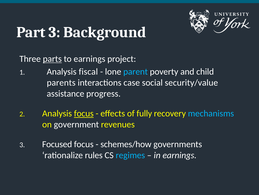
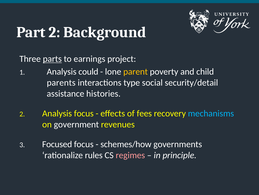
Part 3: 3 -> 2 (54, 32)
fiscal: fiscal -> could (88, 71)
parent colour: light blue -> yellow (136, 71)
case: case -> type (132, 82)
security/value: security/value -> security/detail (191, 82)
progress: progress -> histories (103, 93)
focus underline: present -> none (84, 113)
fully: fully -> fees (144, 113)
regimes colour: light blue -> pink (130, 155)
in earnings: earnings -> principle (180, 155)
